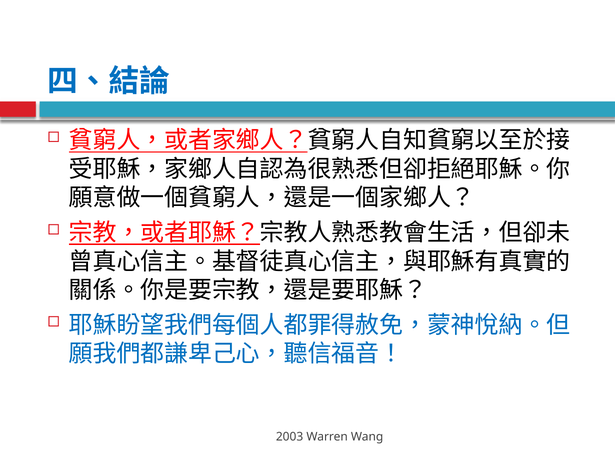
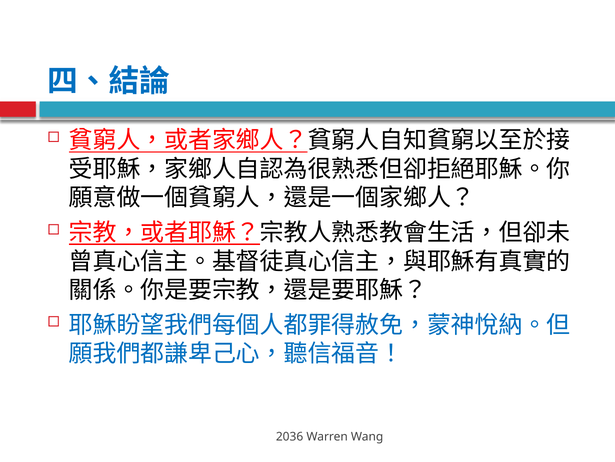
2003: 2003 -> 2036 (290, 436)
